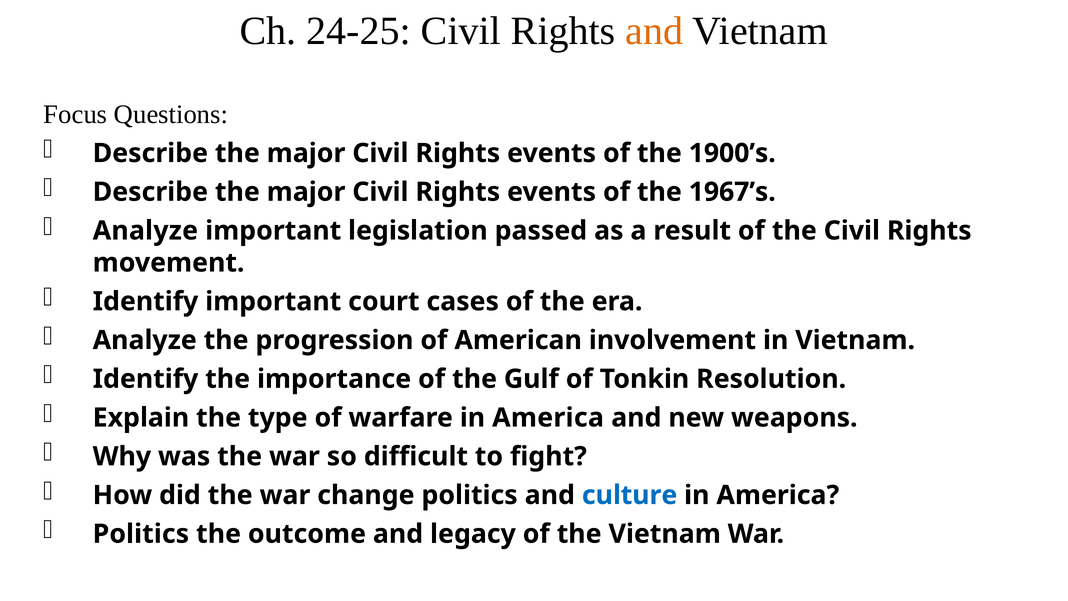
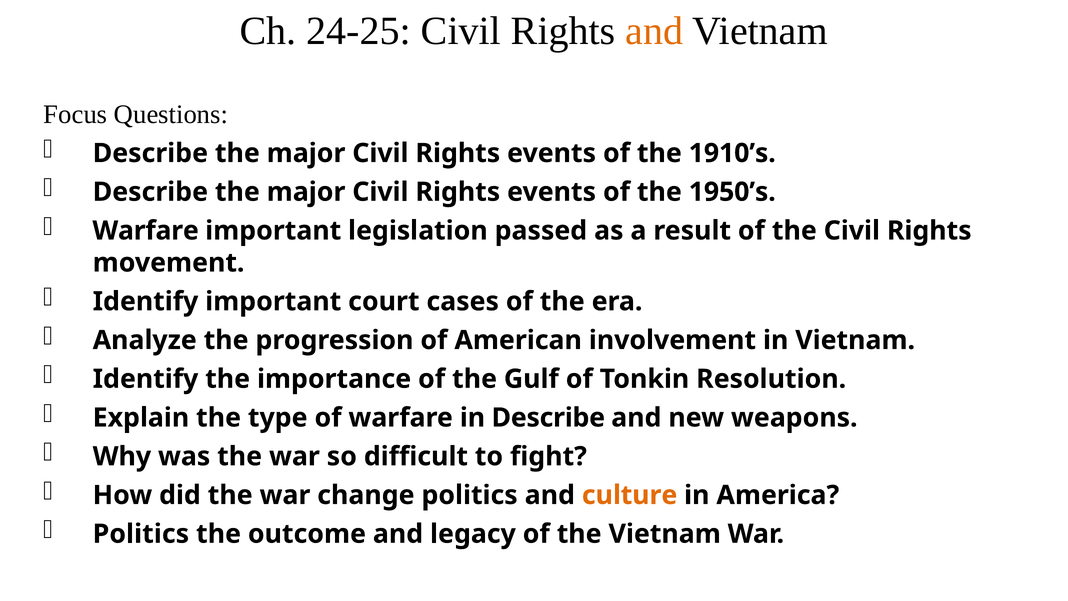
1900’s: 1900’s -> 1910’s (732, 153)
1967’s: 1967’s -> 1950’s (732, 192)
Analyze: Analyze -> Warfare (146, 231)
warfare in America: America -> Describe (548, 418)
culture colour: blue -> orange (630, 495)
